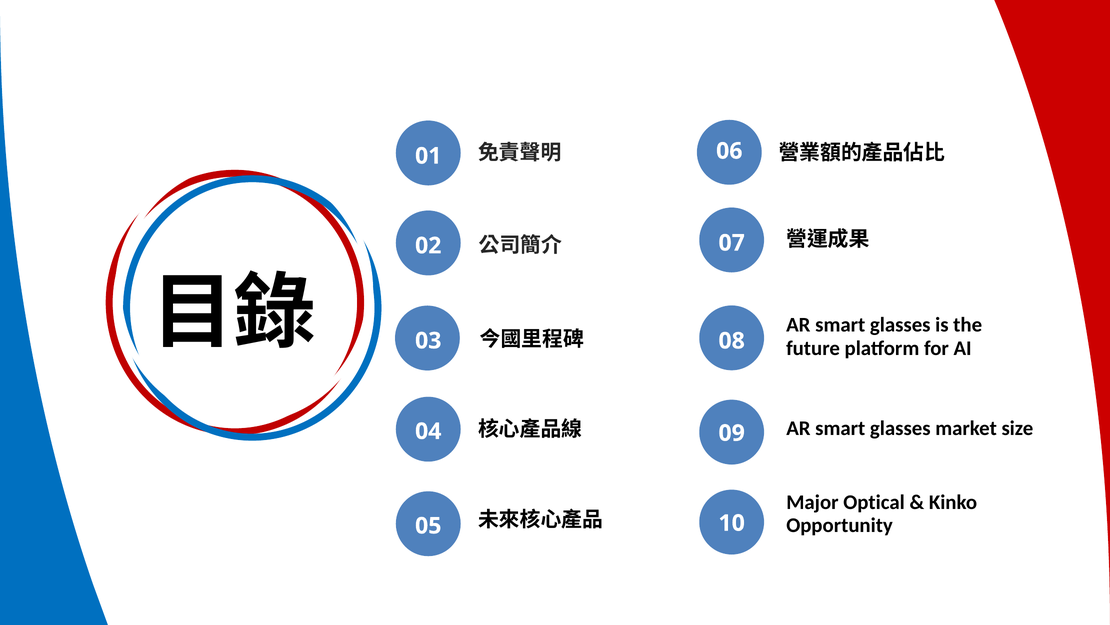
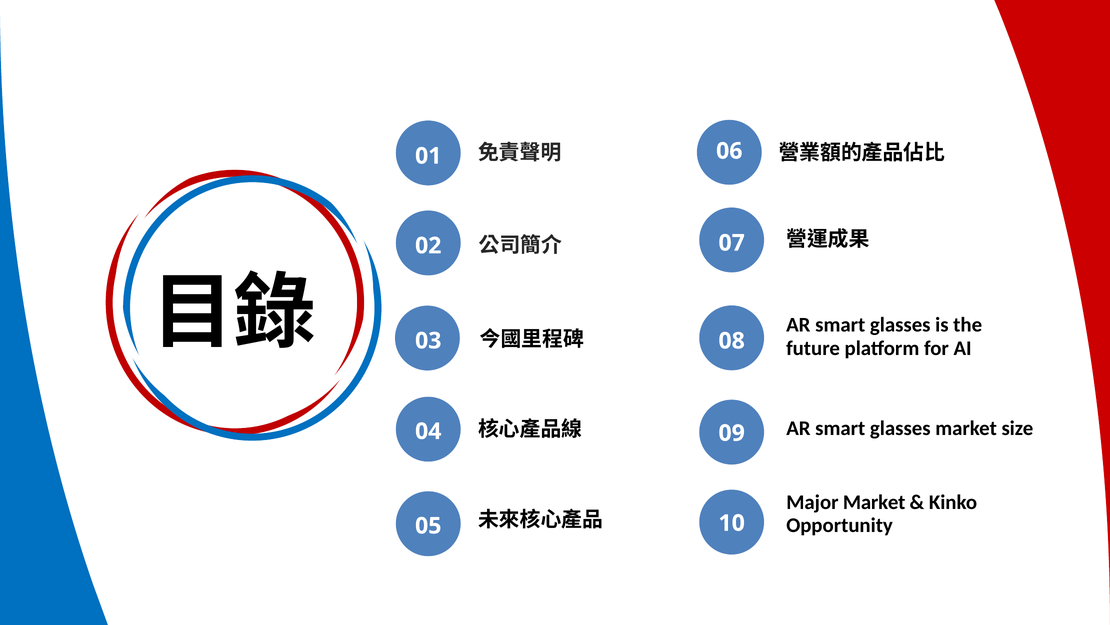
Major Optical: Optical -> Market (874, 502)
